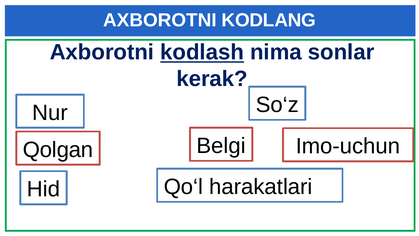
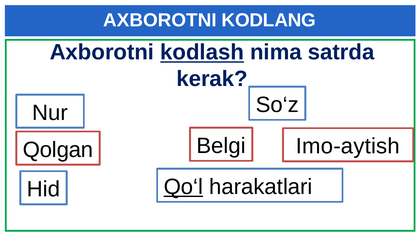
sonlar: sonlar -> satrda (341, 52)
Imo-uchun: Imo-uchun -> Imo-aytish (348, 146)
Qo‘l underline: none -> present (183, 187)
